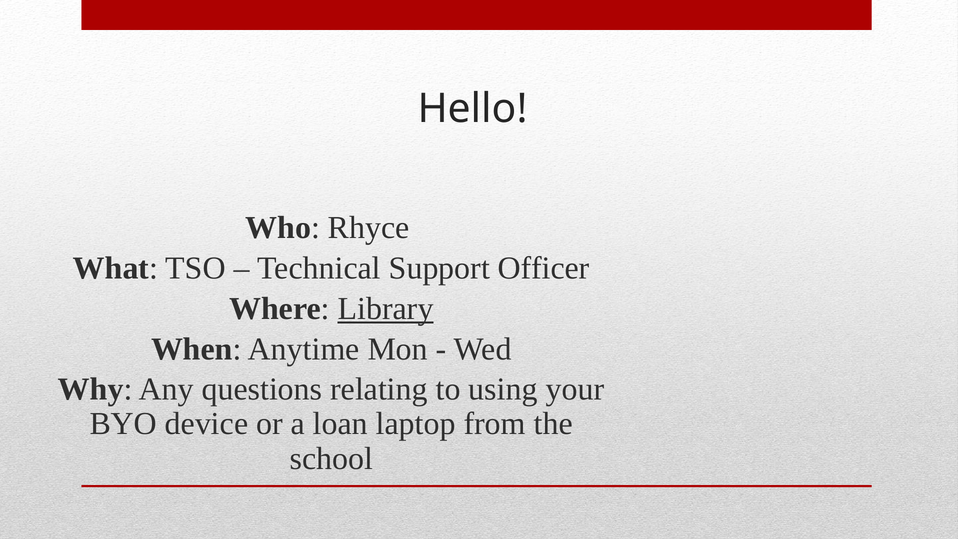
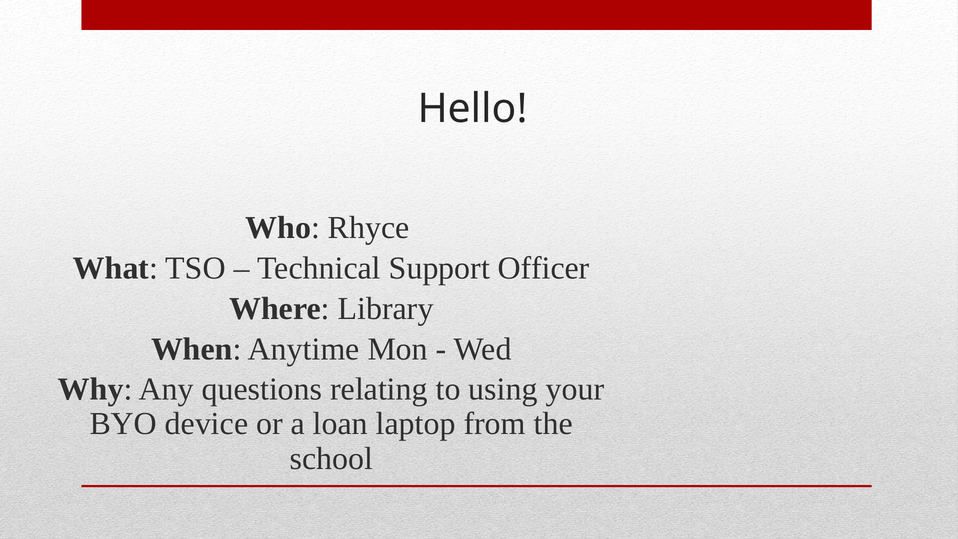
Library underline: present -> none (386, 308)
